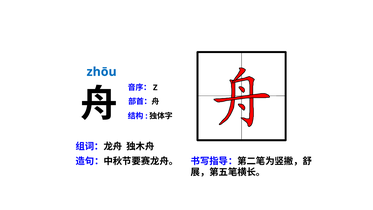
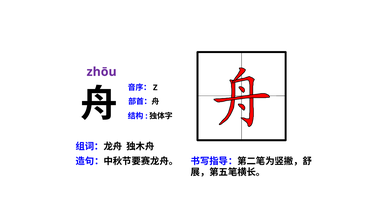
zhōu colour: blue -> purple (102, 72)
